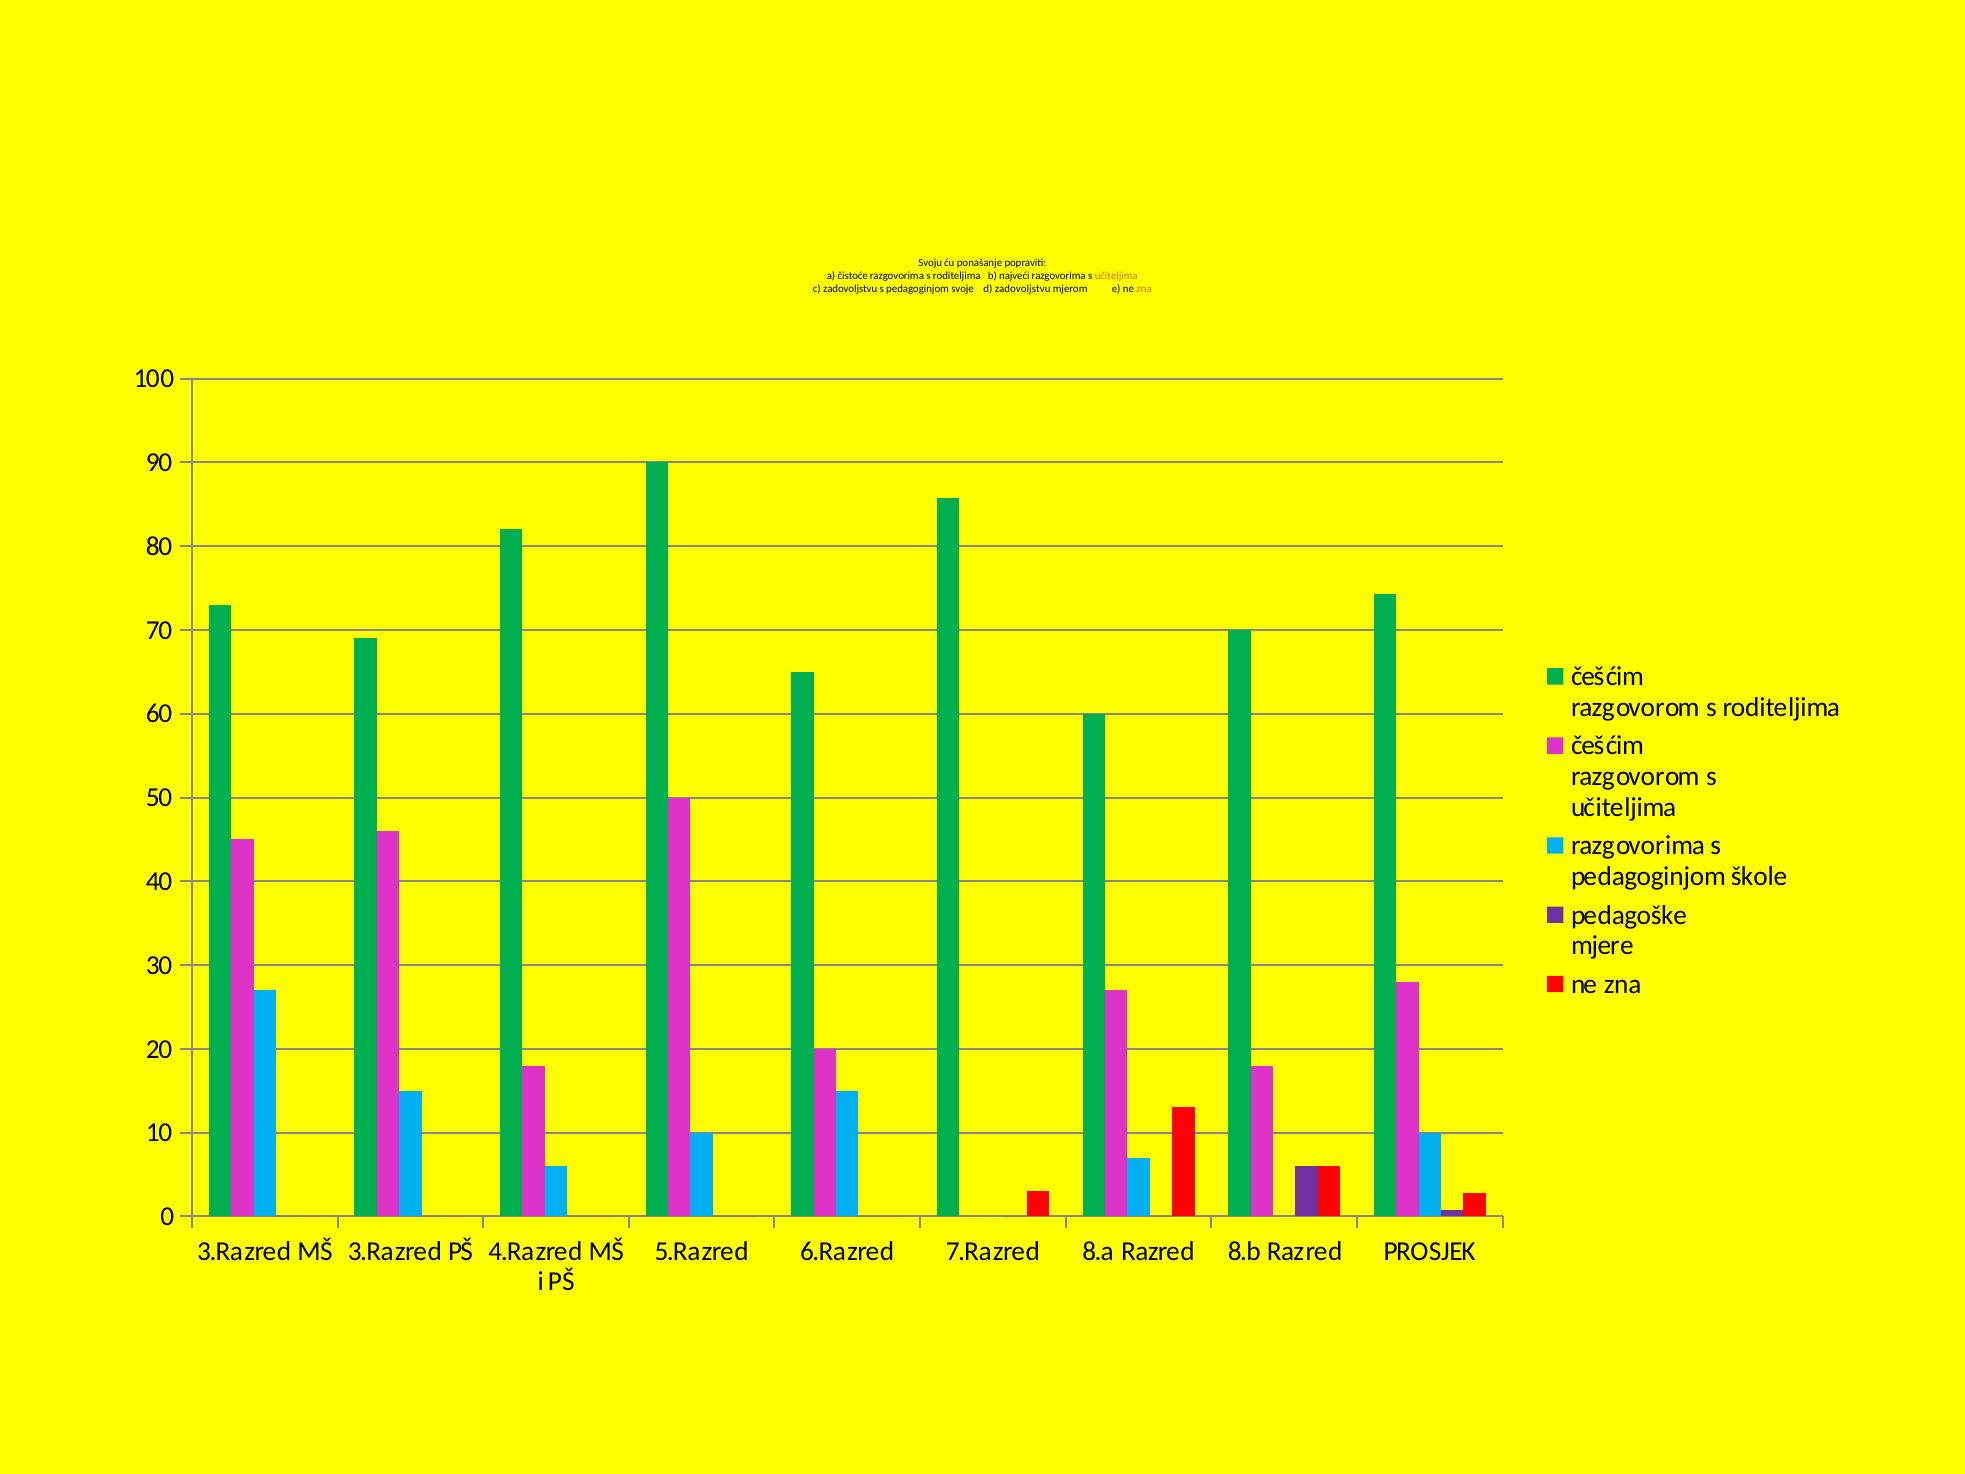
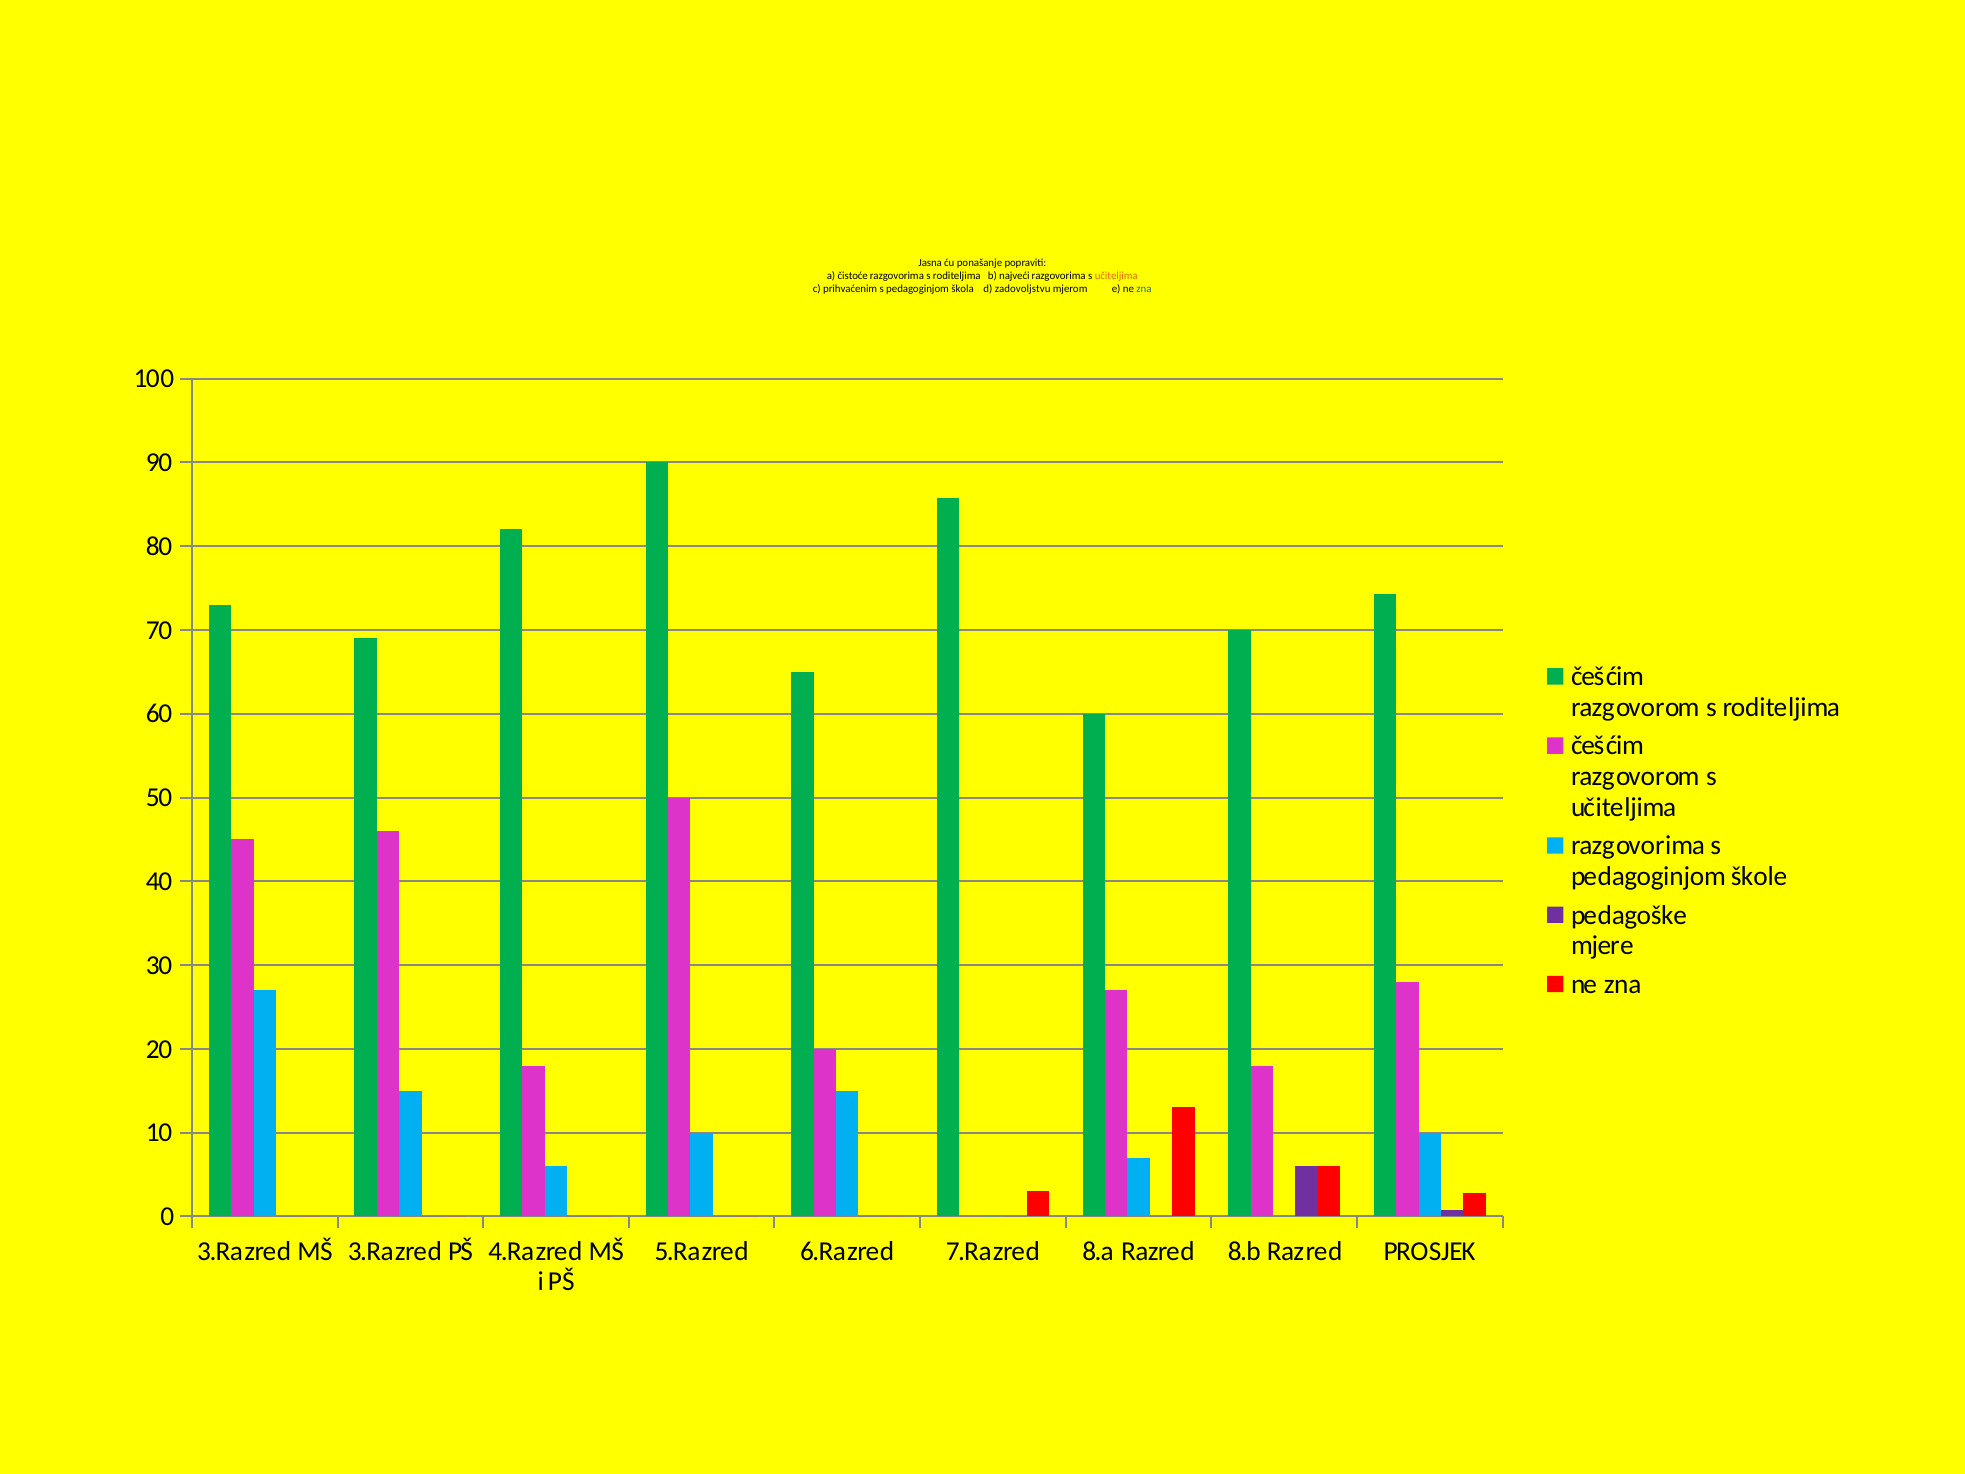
Svoju: Svoju -> Jasna (930, 263)
c zadovoljstvu: zadovoljstvu -> prihvaćenim (850, 289)
svoje: svoje -> škola (963, 289)
zna colour: orange -> blue (1144, 289)
